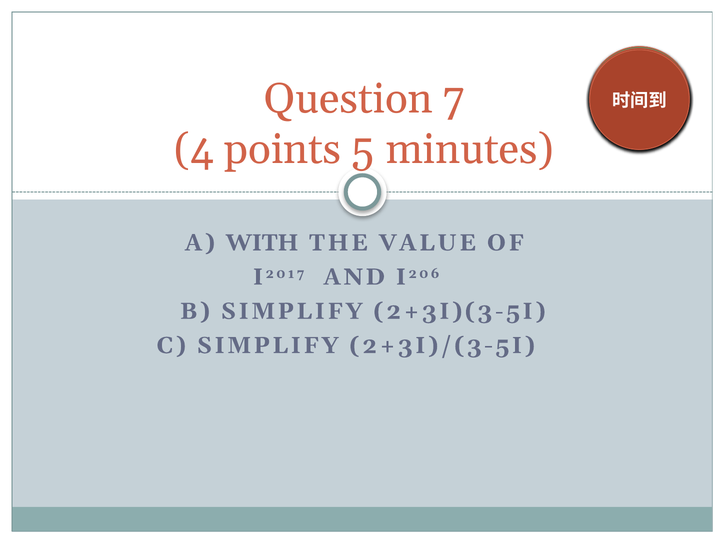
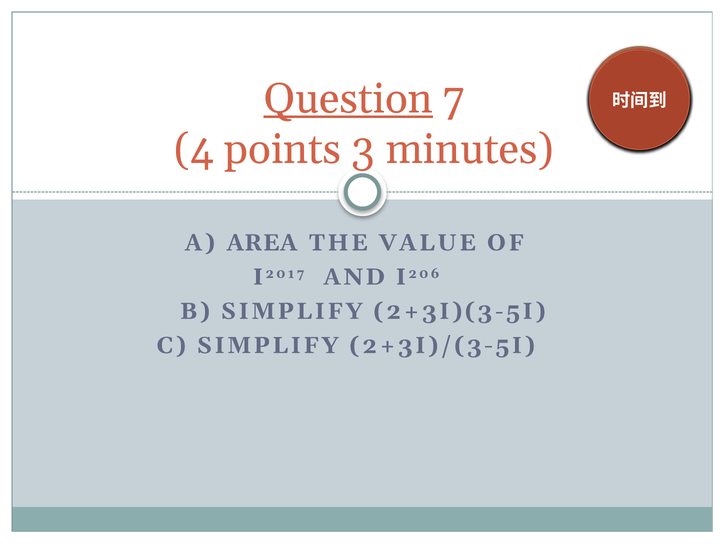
Question underline: none -> present (348, 99)
points 5: 5 -> 3 (363, 149)
WITH: WITH -> AREA (262, 243)
